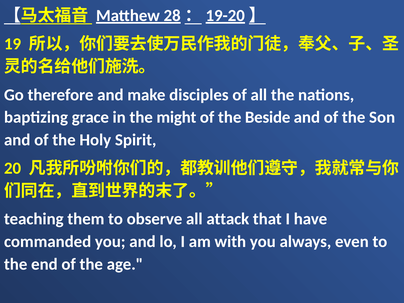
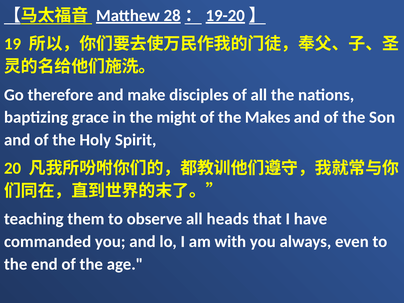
Beside: Beside -> Makes (268, 117)
attack: attack -> heads (228, 219)
